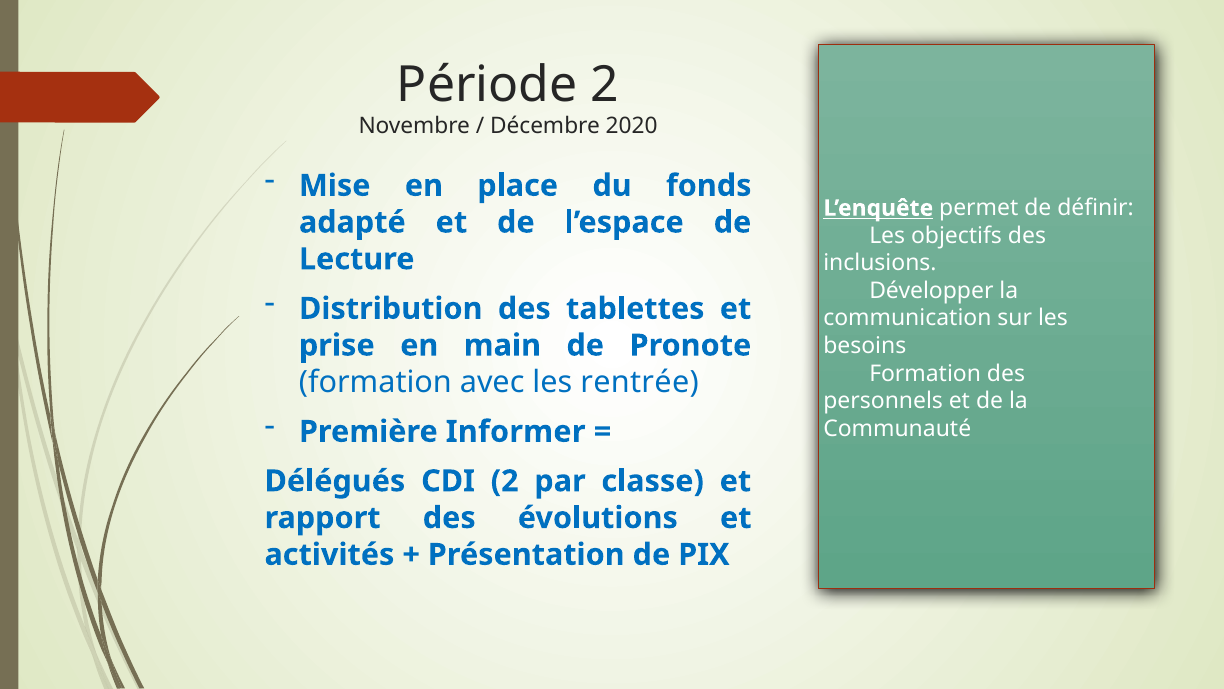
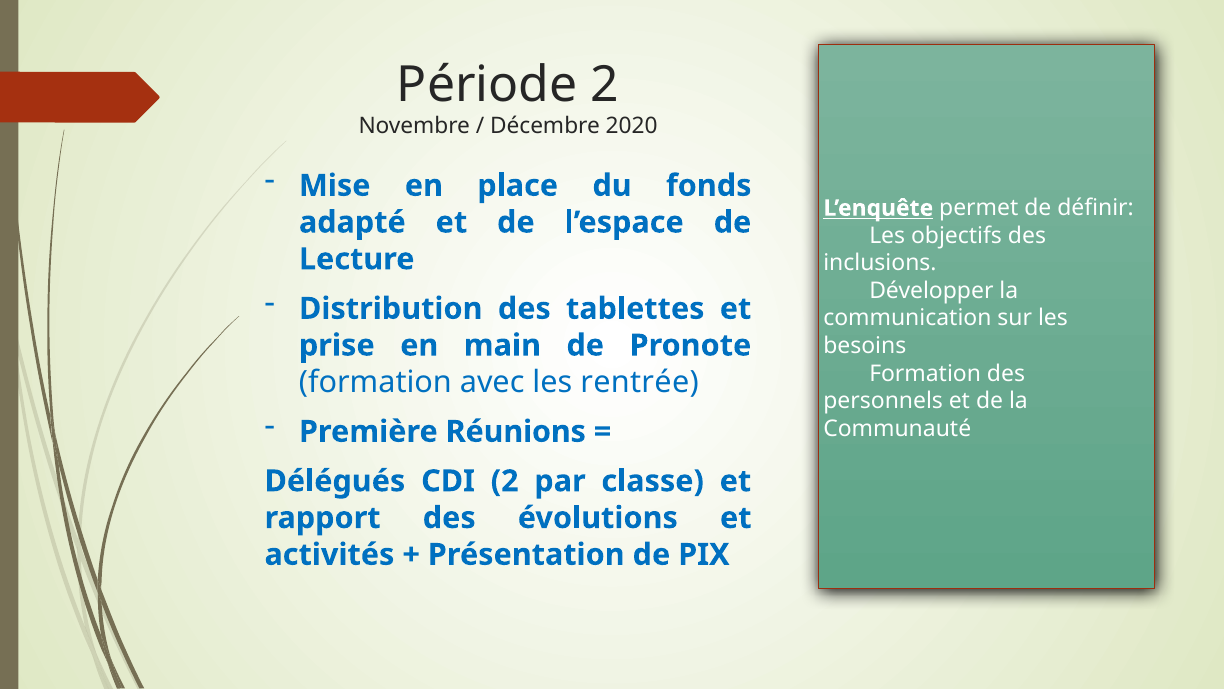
Informer: Informer -> Réunions (516, 431)
